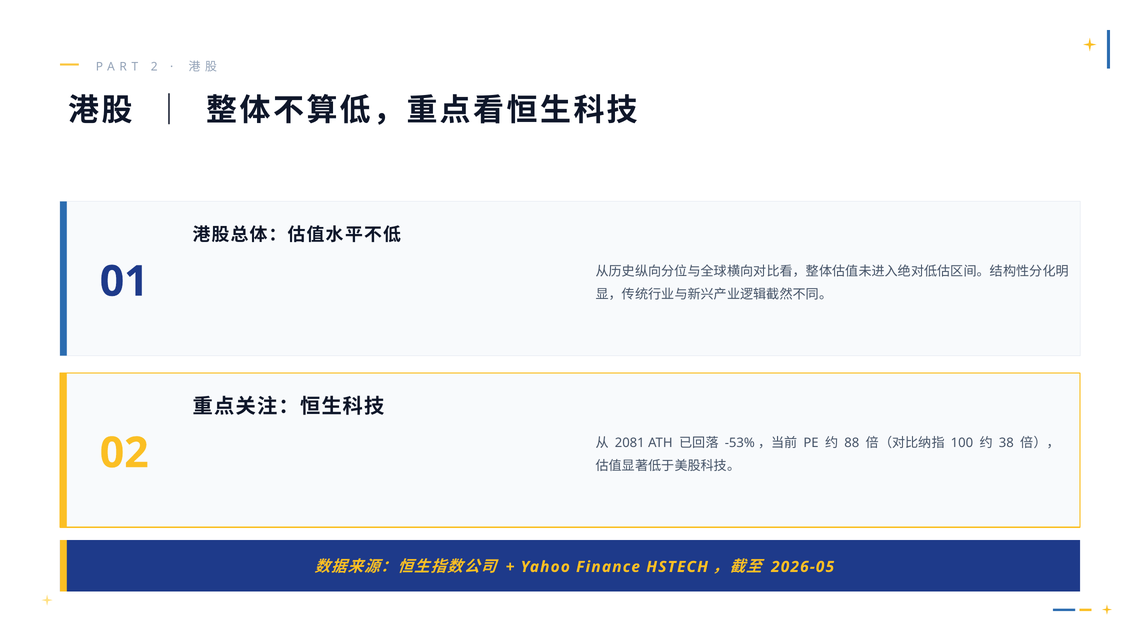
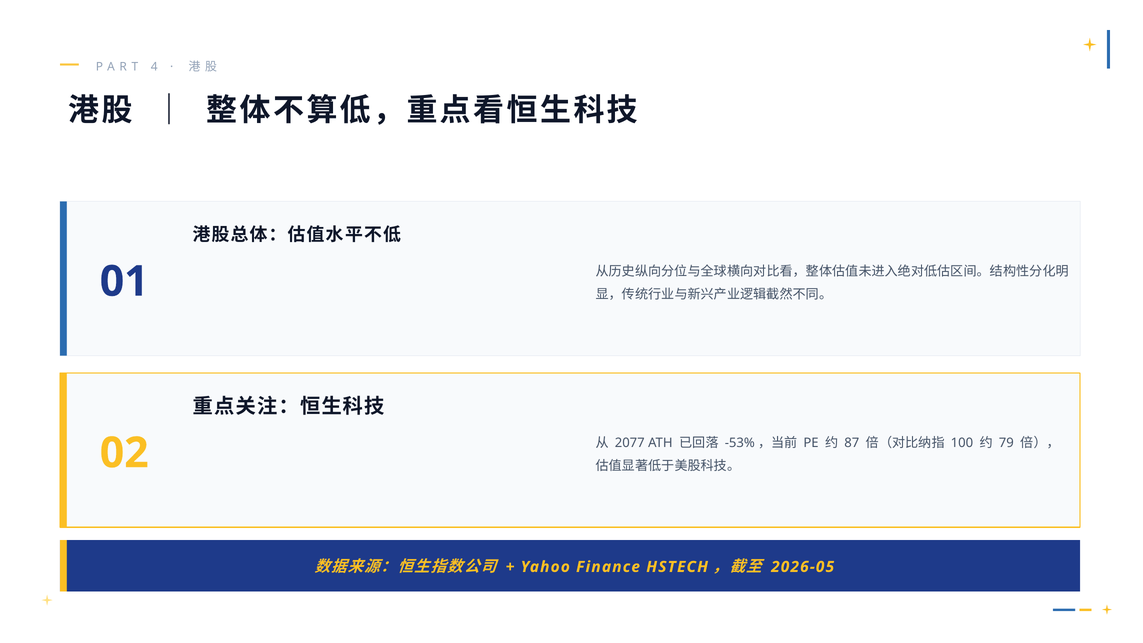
2: 2 -> 4 (154, 67)
2081: 2081 -> 2077 (630, 443)
88: 88 -> 87 (852, 443)
38: 38 -> 79 (1006, 443)
